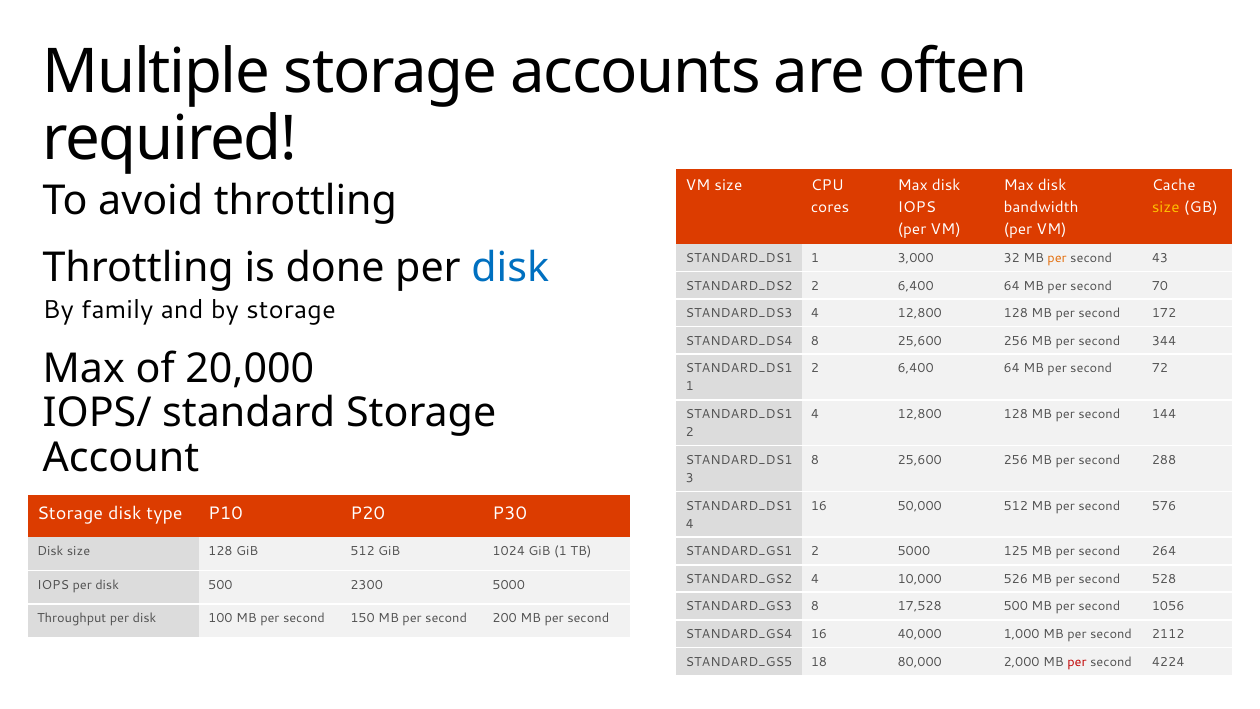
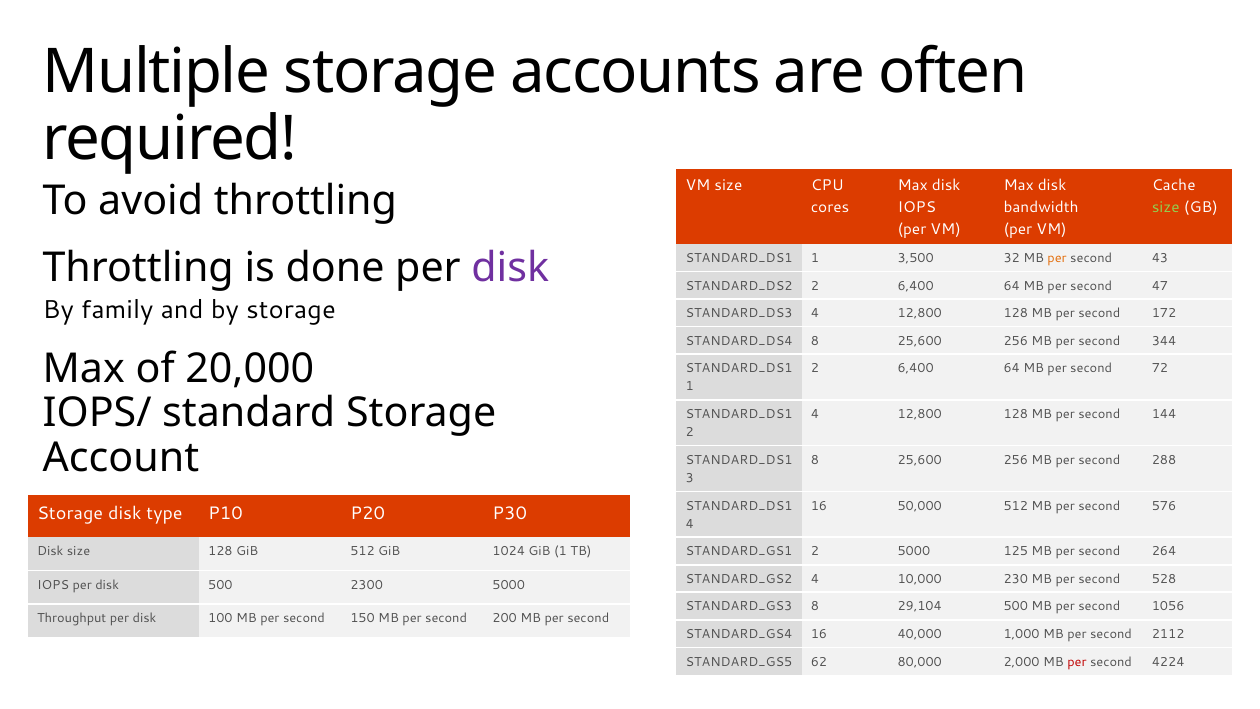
size colour: yellow -> light green (1166, 207)
3,000: 3,000 -> 3,500 (916, 258)
disk colour: blue -> purple (510, 268)
70: 70 -> 47 (1160, 286)
526: 526 -> 230 (1016, 579)
17,528: 17,528 -> 29,104 (920, 606)
18: 18 -> 62 (819, 661)
